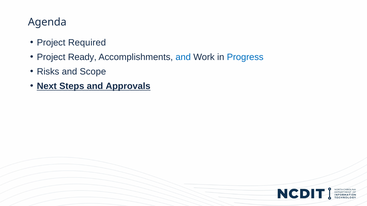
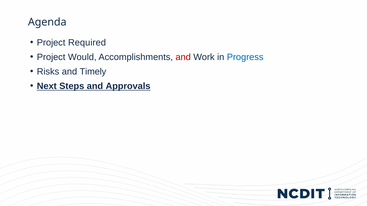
Ready: Ready -> Would (82, 57)
and colour: blue -> red (183, 57)
Scope: Scope -> Timely (93, 72)
